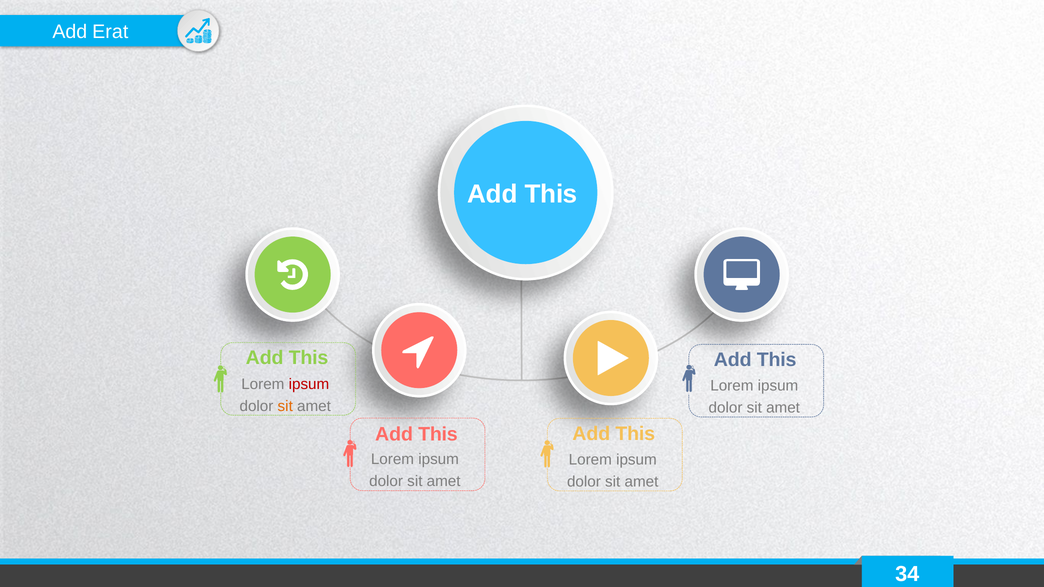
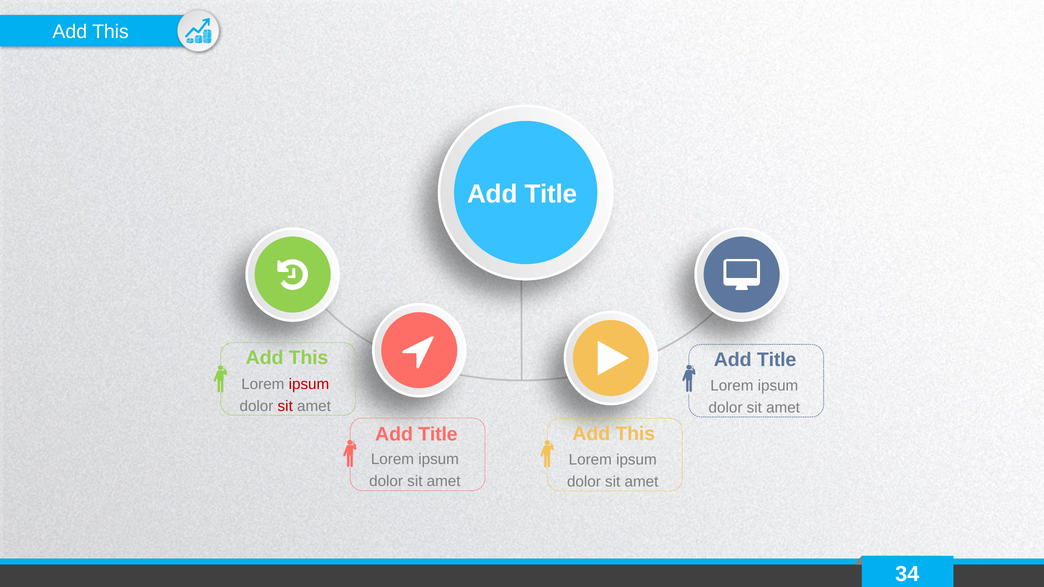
Erat: Erat -> This (110, 32)
This: This -> Title (551, 194)
This: This -> Title (777, 360)
sit colour: orange -> red (285, 406)
This: This -> Title (438, 434)
